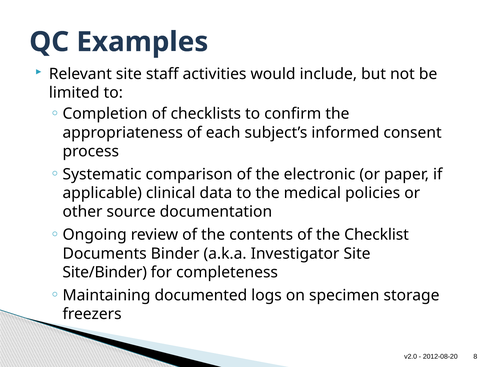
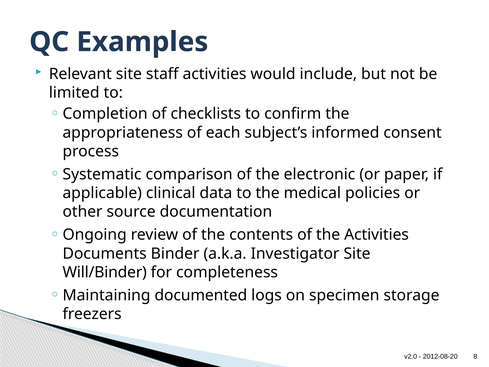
the Checklist: Checklist -> Activities (377, 235)
Site/Binder: Site/Binder -> Will/Binder (105, 272)
